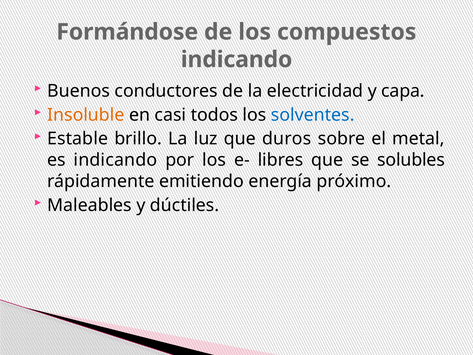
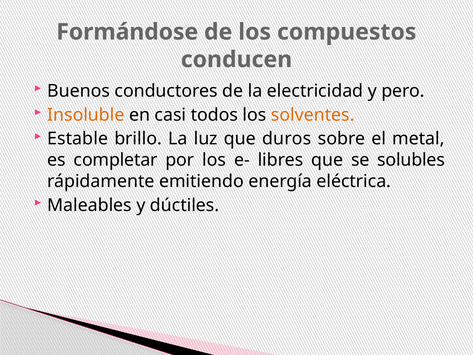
indicando: indicando -> conducen (236, 60)
capa: capa -> pero (403, 91)
solventes colour: blue -> orange (313, 115)
es indicando: indicando -> completar (116, 160)
próximo: próximo -> eléctrica (354, 181)
